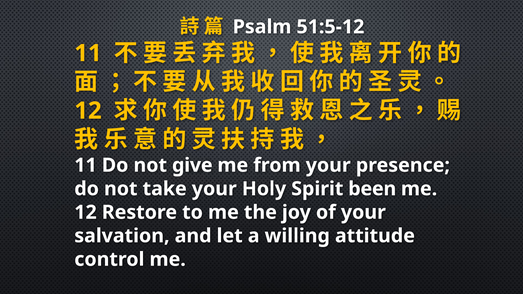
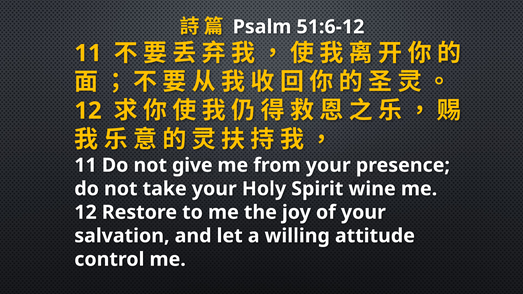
51:5-12: 51:5-12 -> 51:6-12 (330, 27)
been: been -> wine (372, 189)
